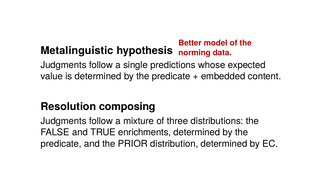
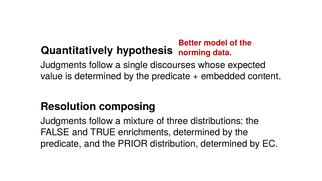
Metalinguistic: Metalinguistic -> Quantitatively (77, 51)
predictions: predictions -> discourses (173, 65)
